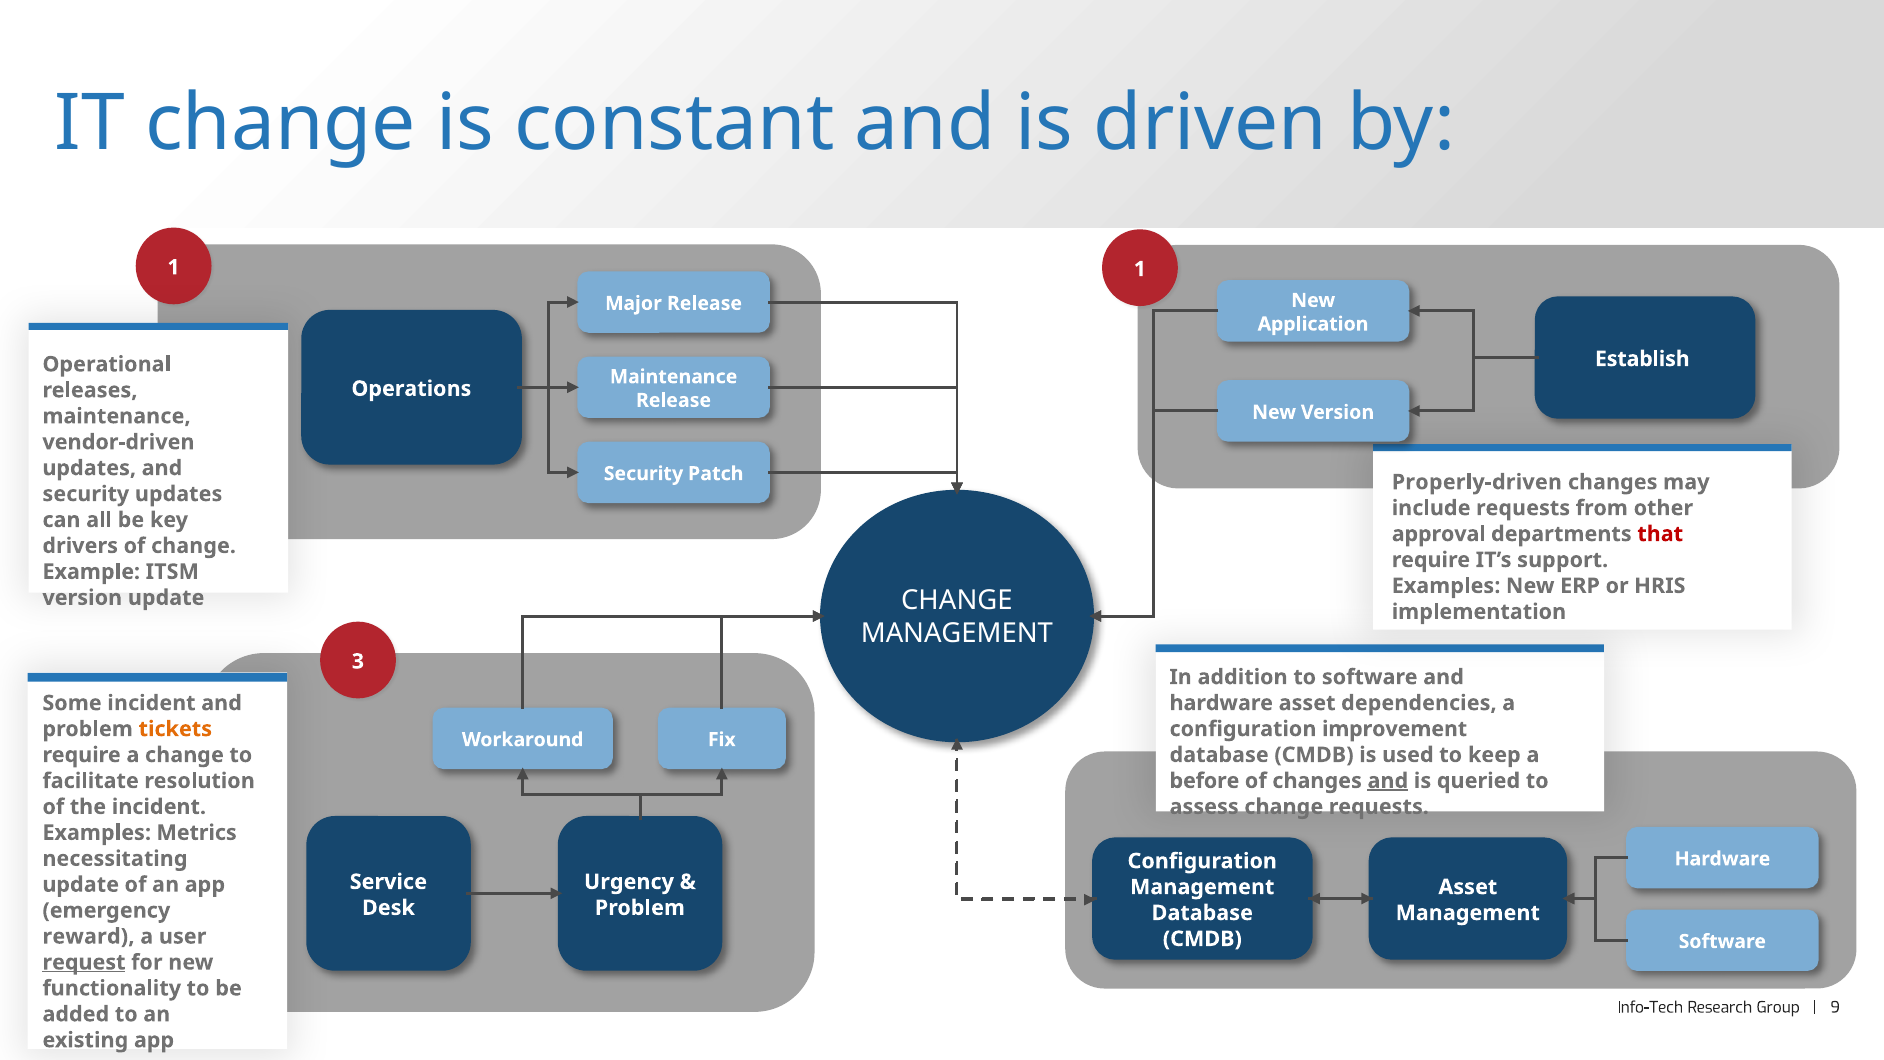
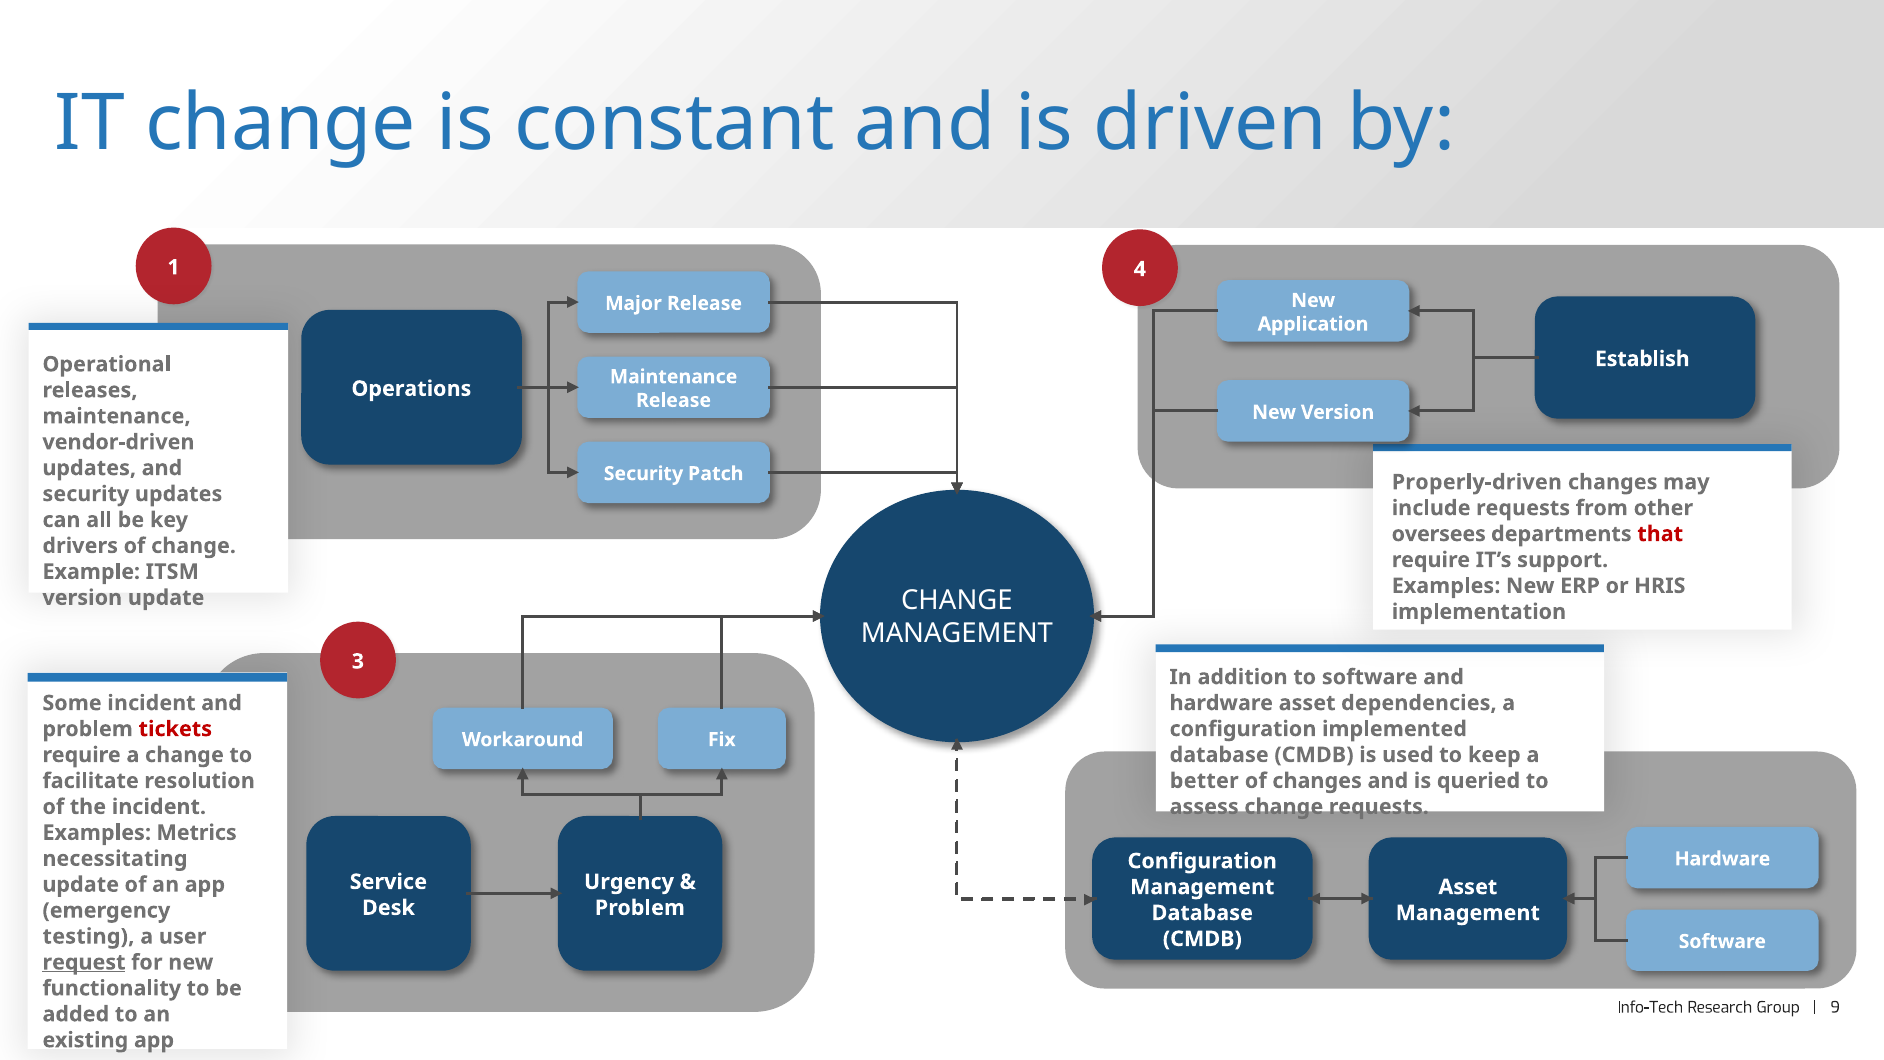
1: 1 -> 4 (1140, 269)
approval: approval -> oversees (1439, 534)
tickets colour: orange -> red (175, 729)
improvement: improvement -> implemented (1394, 729)
before: before -> better (1204, 781)
and underline: present -> none (1388, 781)
reward: reward -> testing (88, 936)
